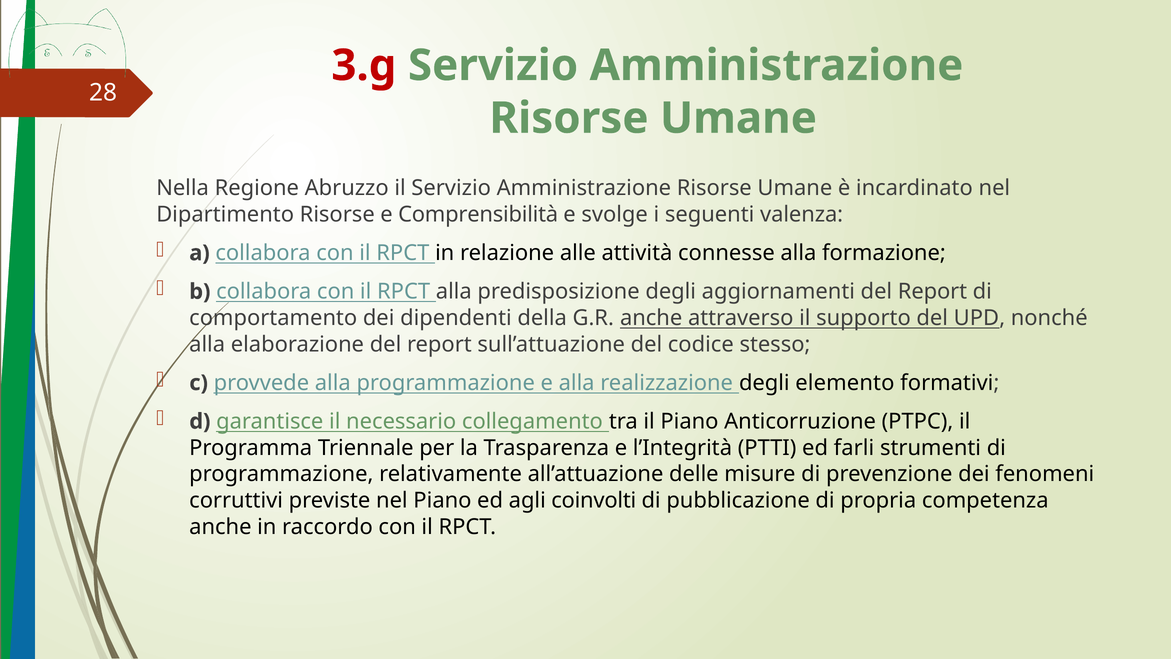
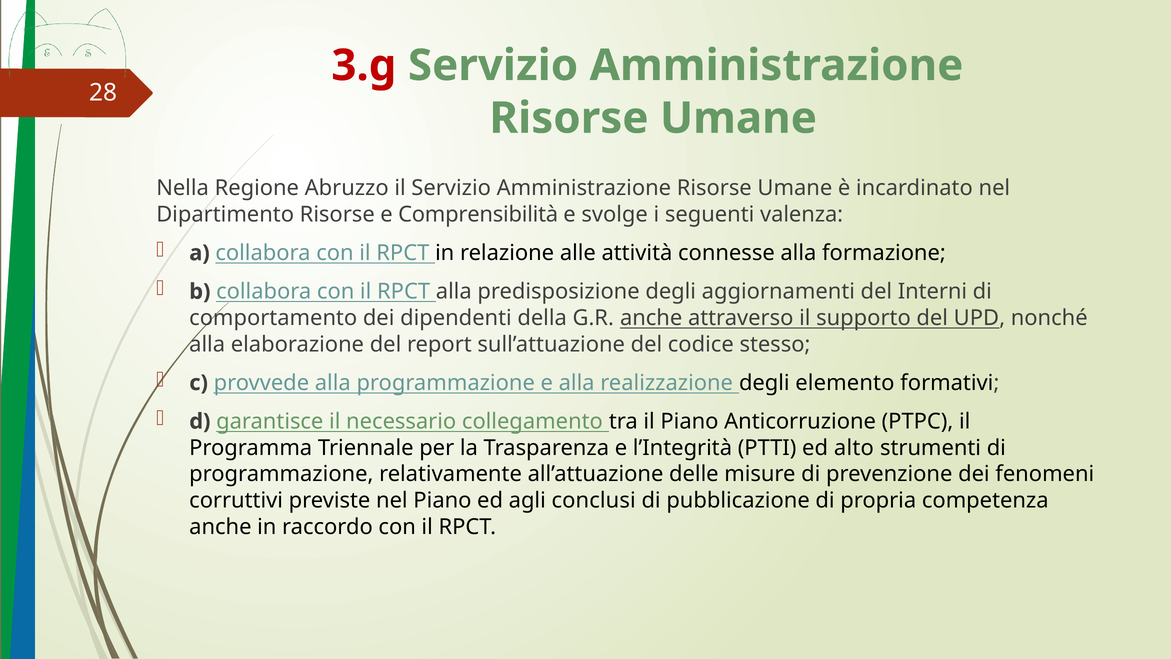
aggiornamenti del Report: Report -> Interni (932, 291)
farli: farli -> alto (854, 448)
coinvolti: coinvolti -> conclusi (594, 500)
